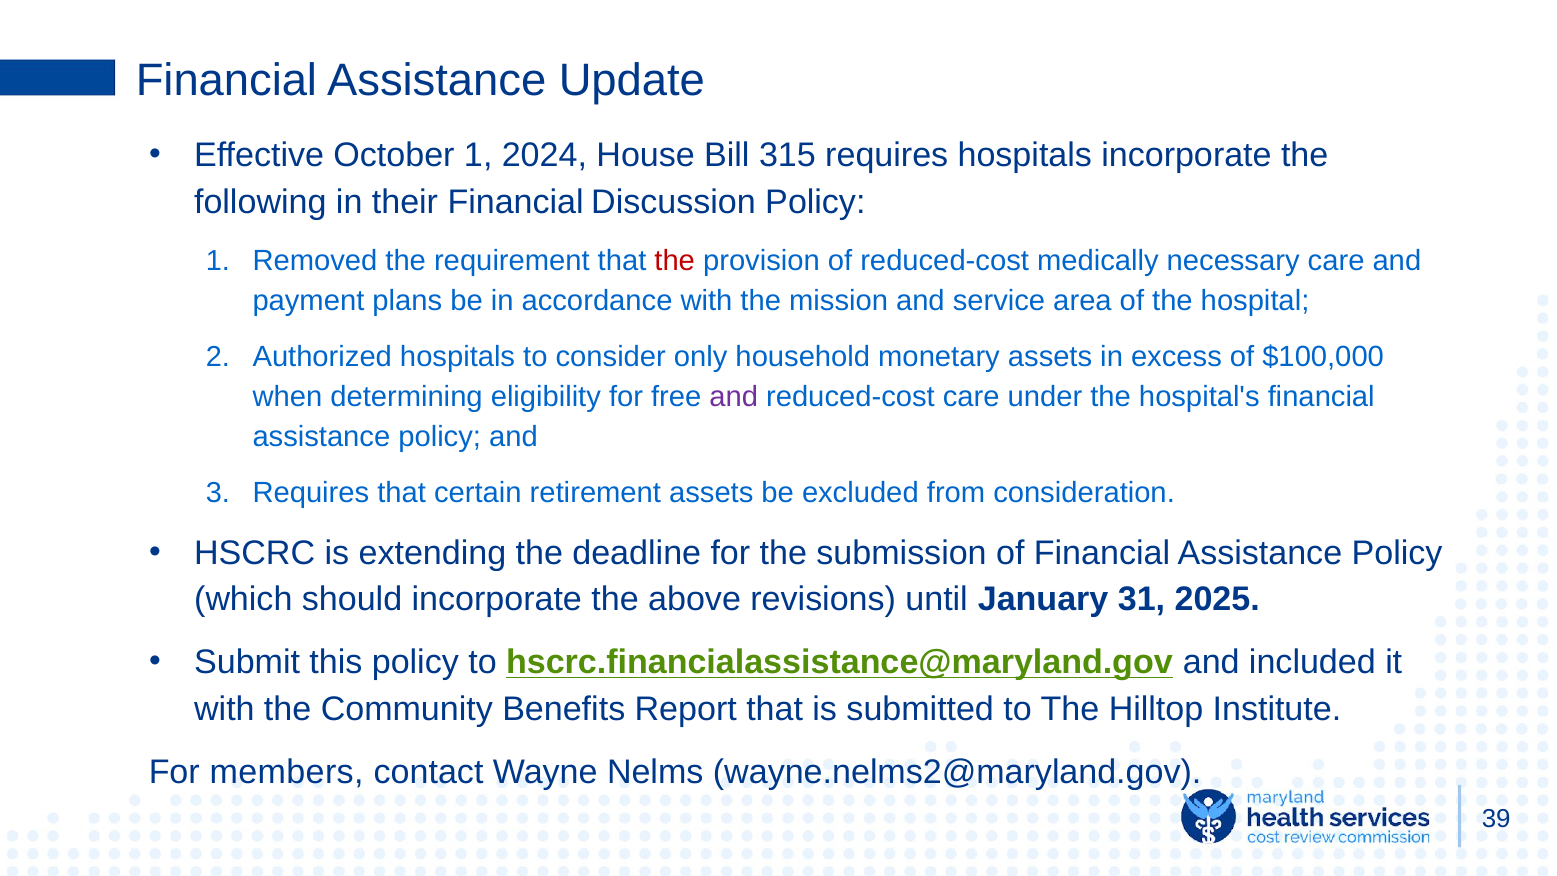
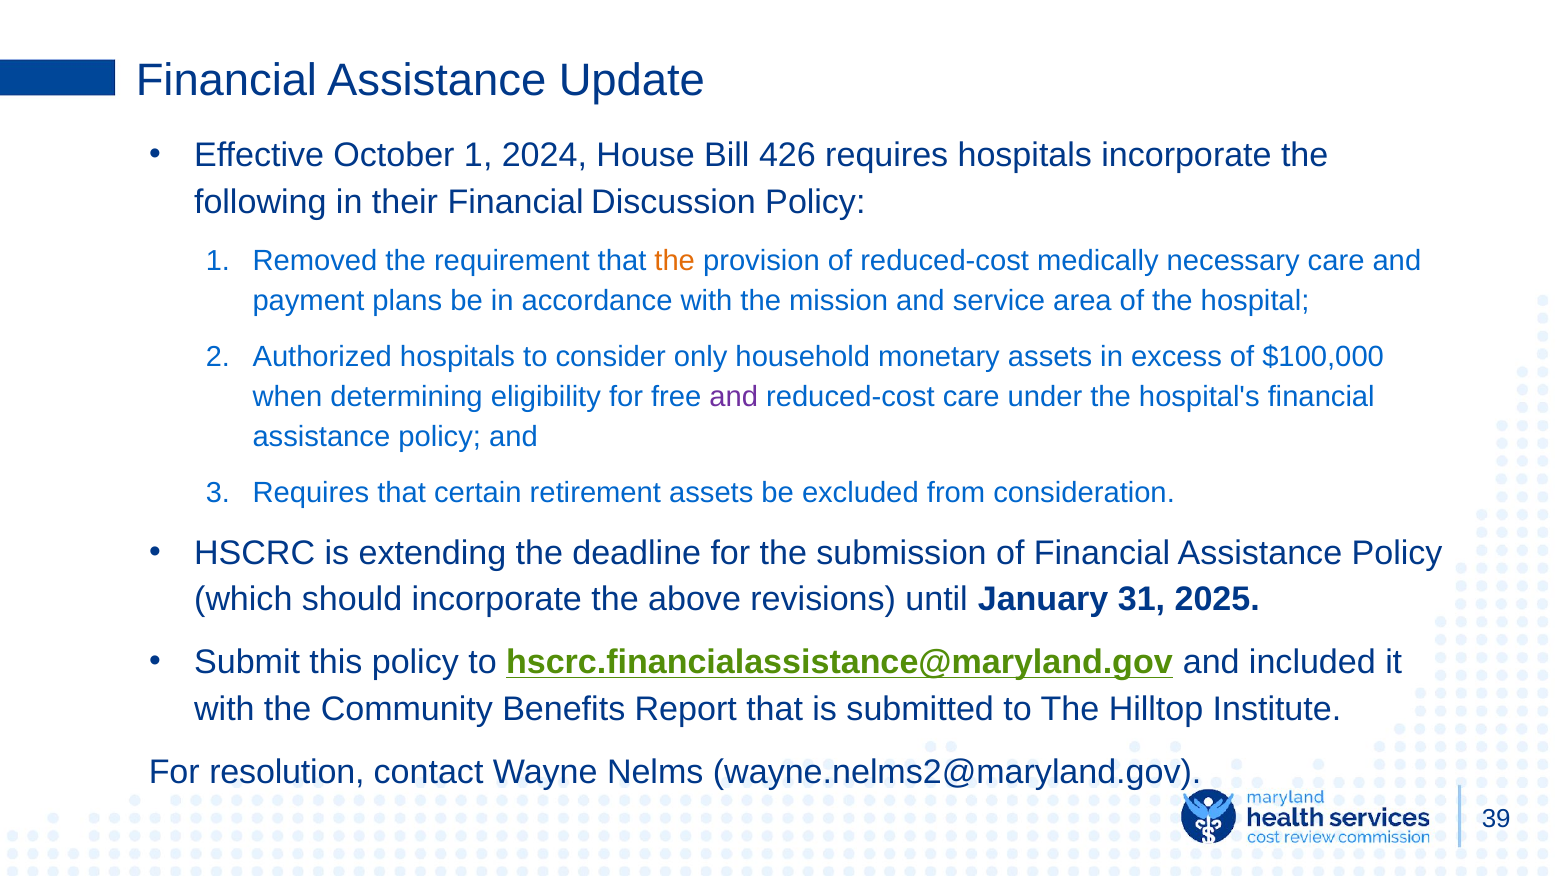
315: 315 -> 426 (787, 156)
the colour: red -> orange (675, 261)
members: members -> resolution (287, 772)
